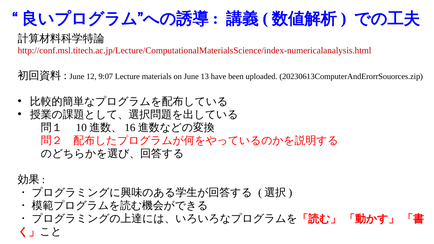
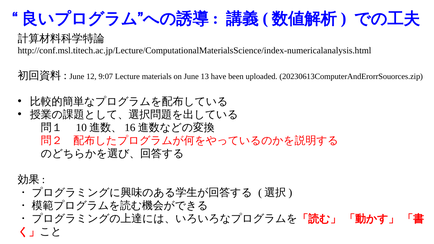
http://conf.msl.titech.ac.jp/Lecture/ComputationalMaterialsScience/index-numericalanalysis.html colour: red -> black (195, 50)
